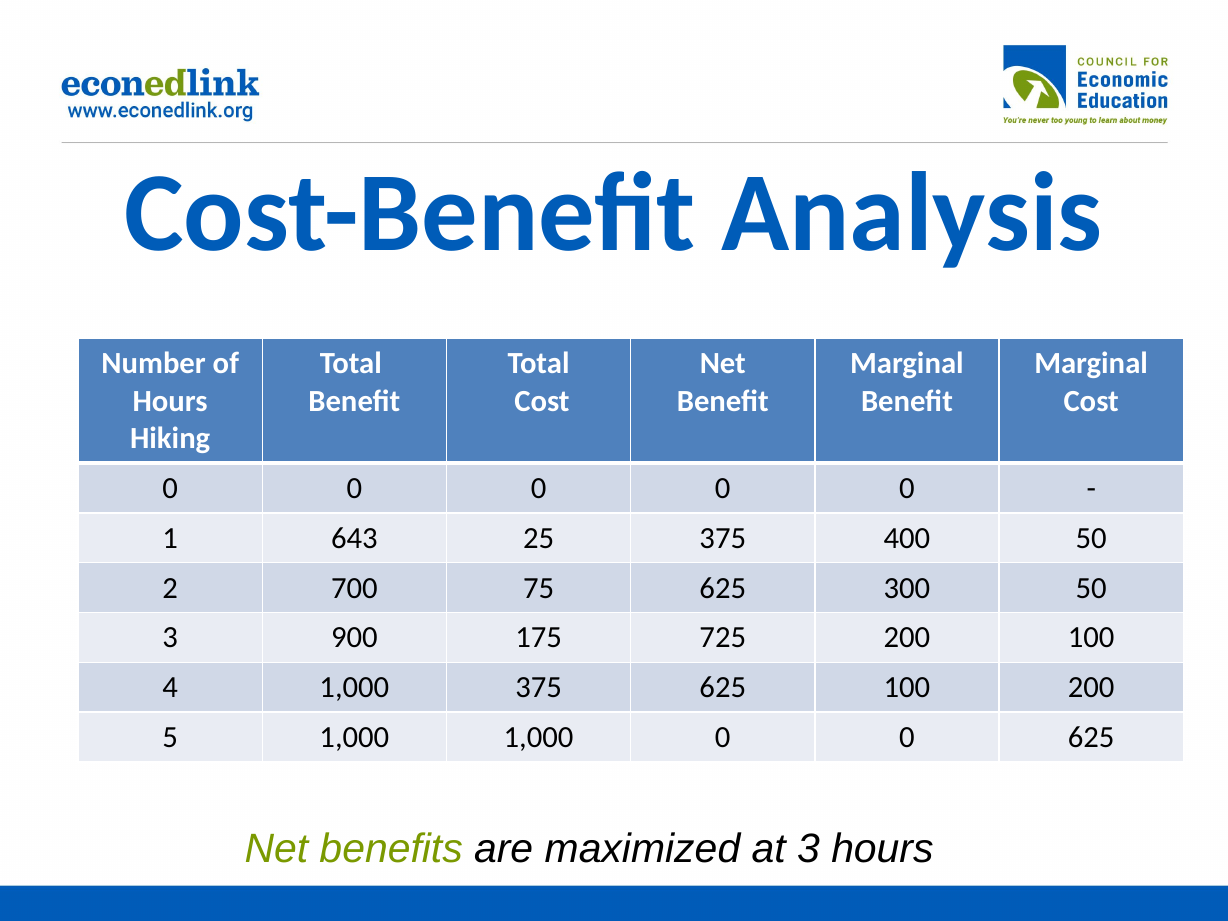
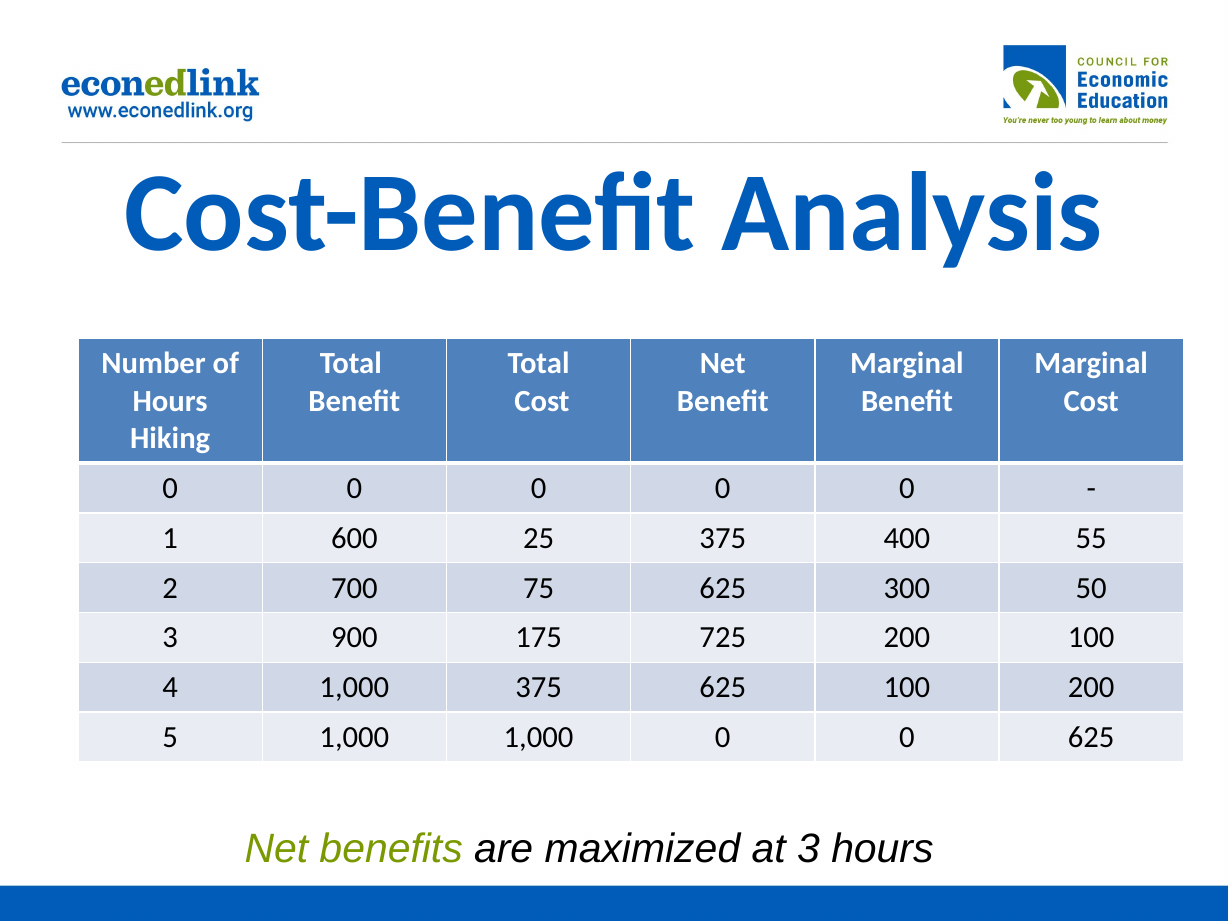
643: 643 -> 600 (354, 538)
400 50: 50 -> 55 (1091, 538)
